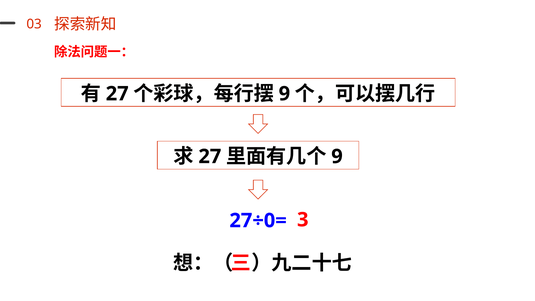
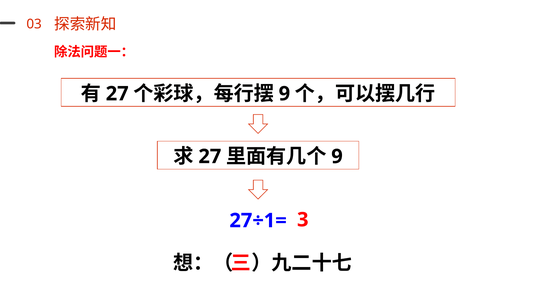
27÷0=: 27÷0= -> 27÷1= (258, 221)
